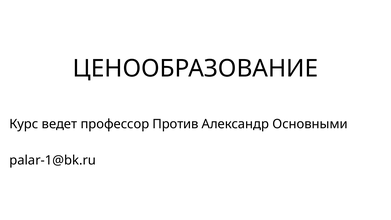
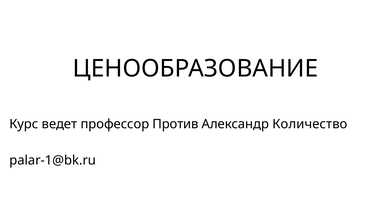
Основными: Основными -> Количество (310, 124)
